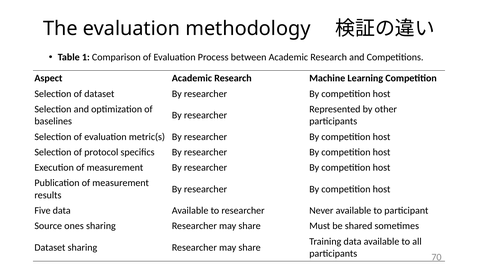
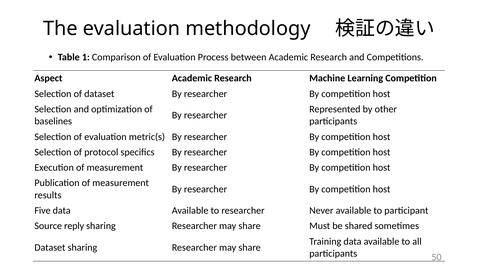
ones: ones -> reply (74, 226)
70: 70 -> 50 (436, 257)
